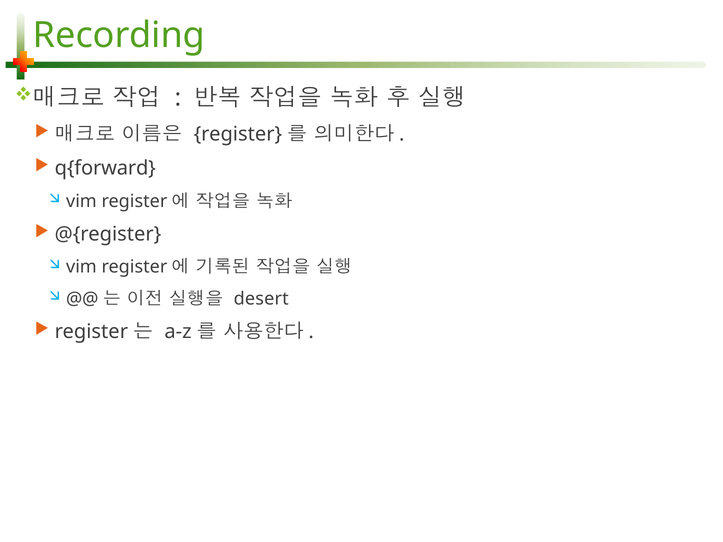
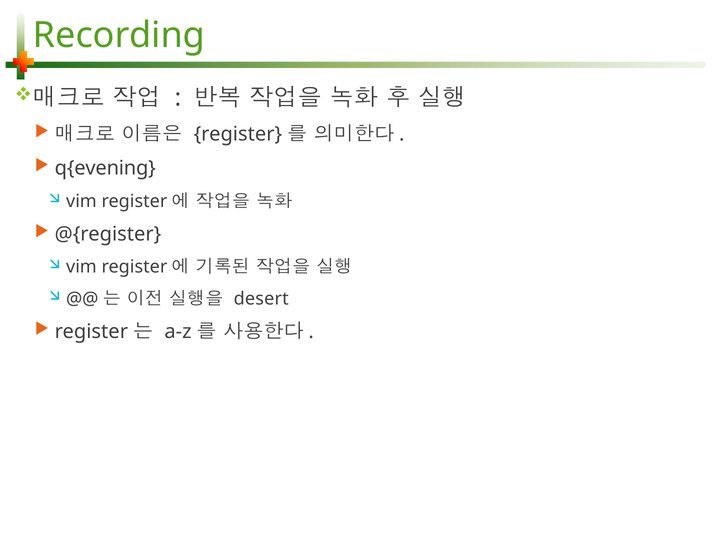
q{forward: q{forward -> q{evening (105, 168)
